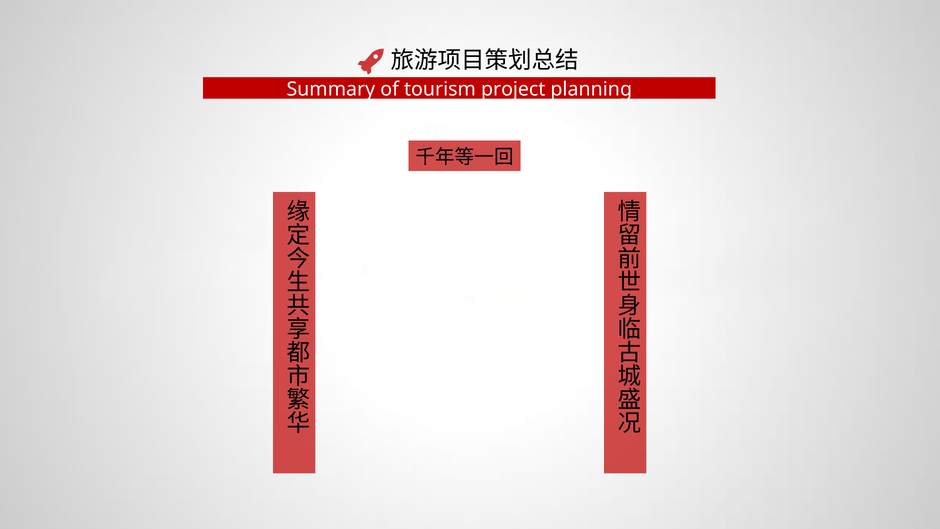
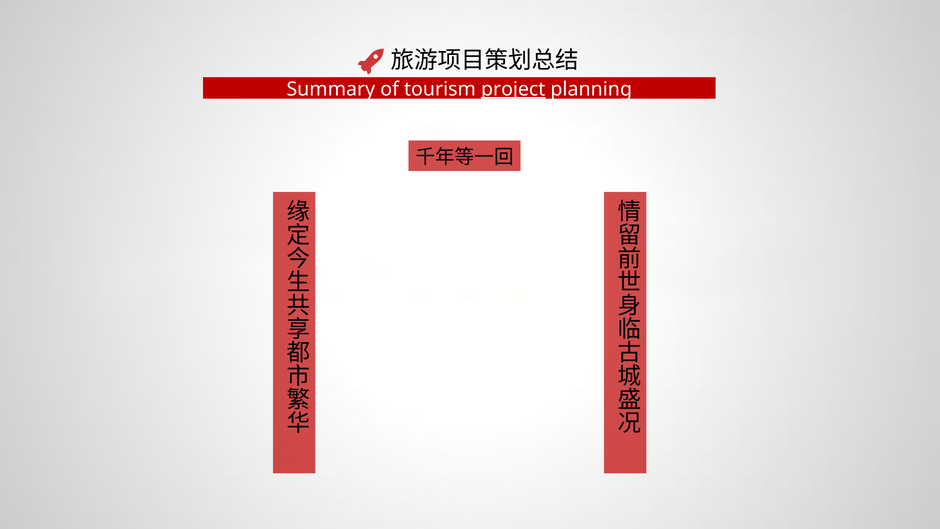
project underline: none -> present (513, 89)
